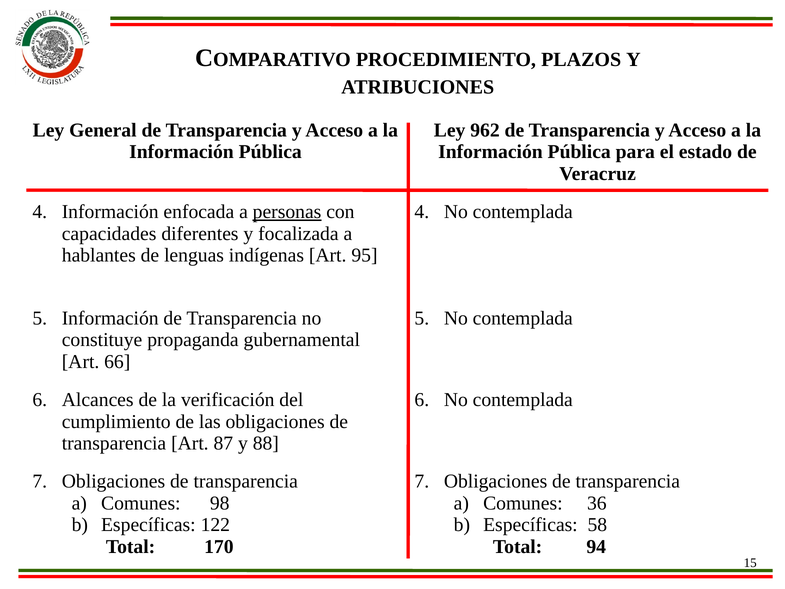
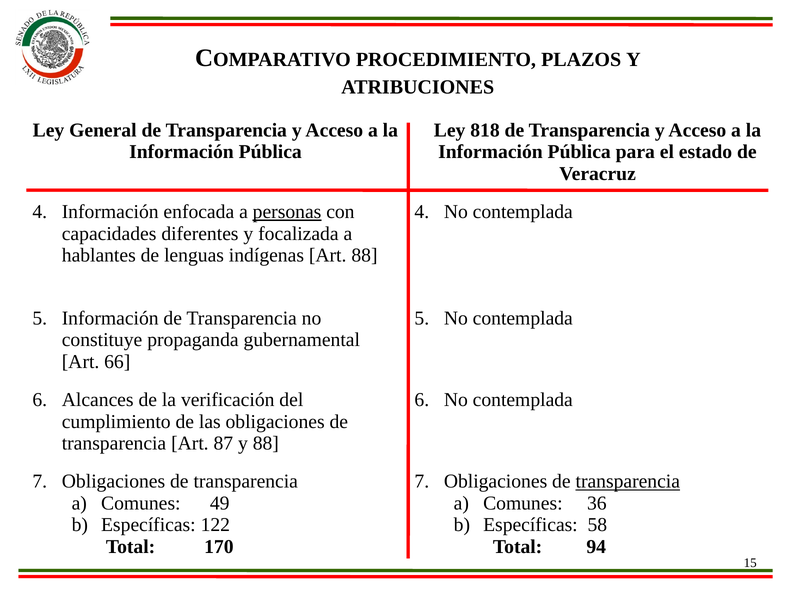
962: 962 -> 818 (485, 130)
Art 95: 95 -> 88 (364, 255)
transparencia underline: none -> present (628, 481)
98: 98 -> 49 (220, 503)
